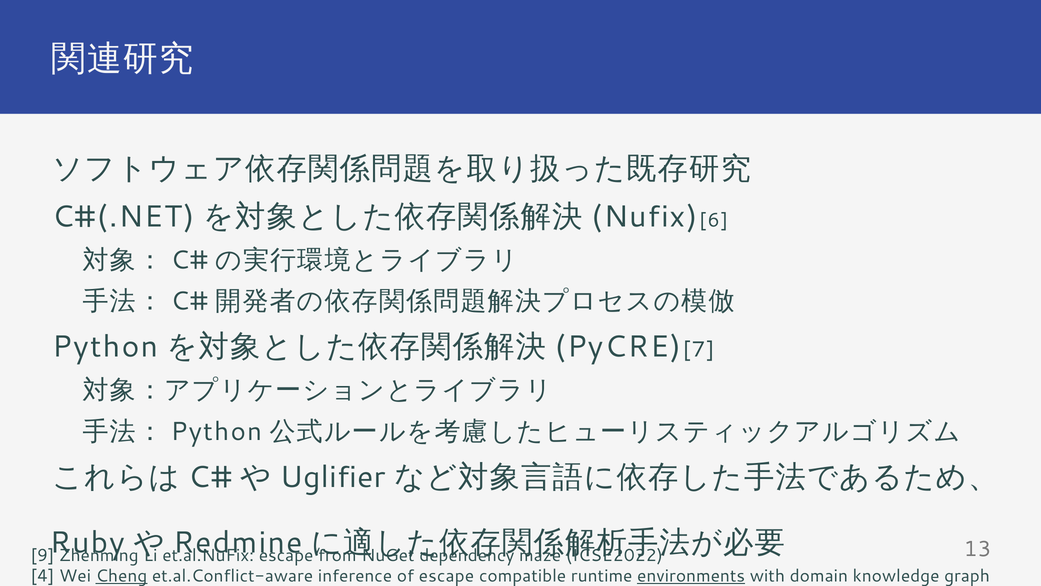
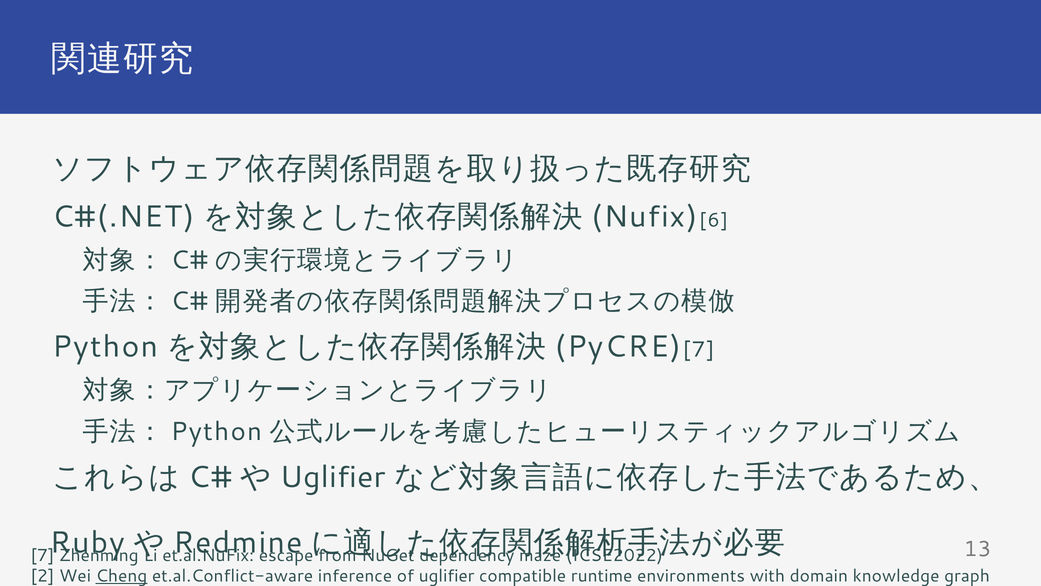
9: 9 -> 7 (42, 555)
4: 4 -> 2 (42, 576)
of escape: escape -> uglifier (447, 576)
environments underline: present -> none (691, 576)
